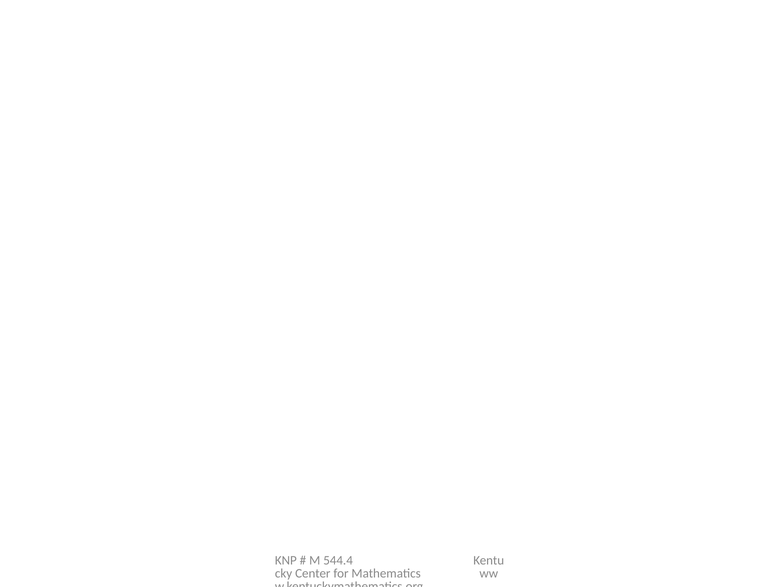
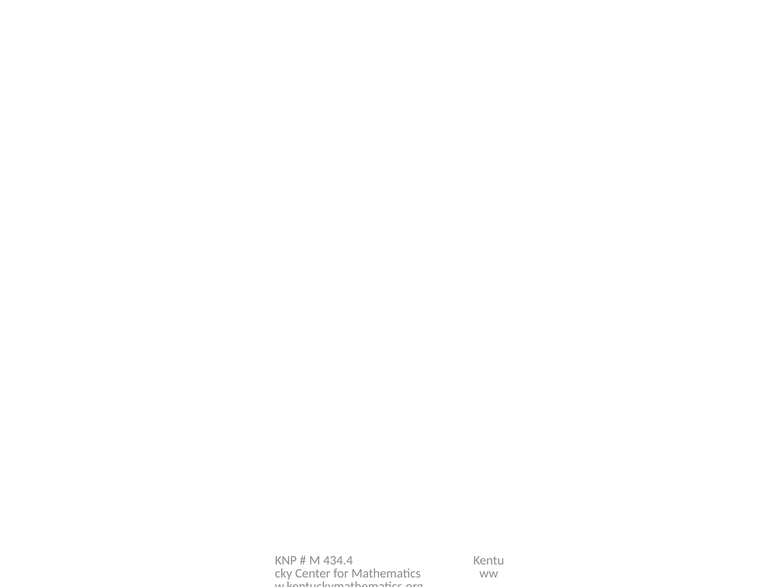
544.4: 544.4 -> 434.4 (338, 560)
